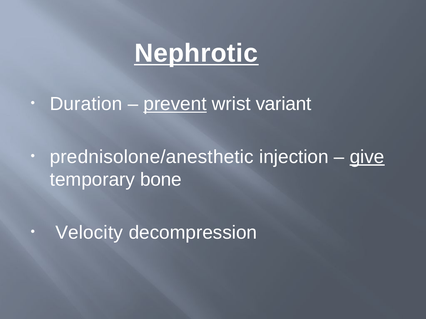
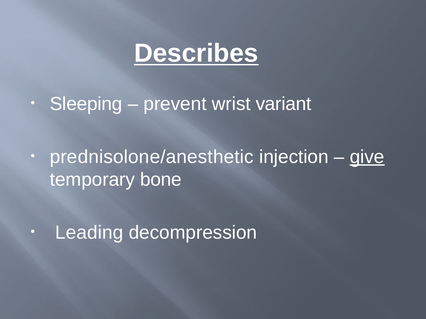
Nephrotic: Nephrotic -> Describes (196, 53)
Duration: Duration -> Sleeping (86, 104)
prevent underline: present -> none (175, 104)
Velocity: Velocity -> Leading (89, 233)
